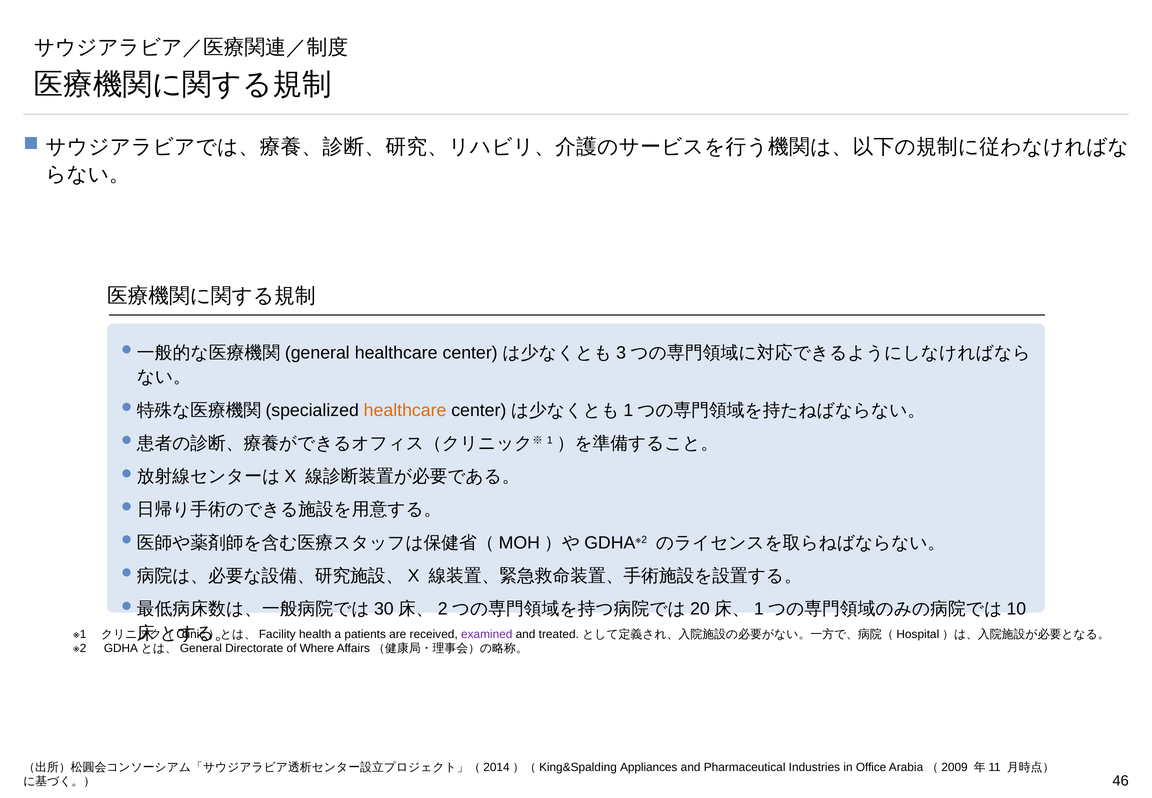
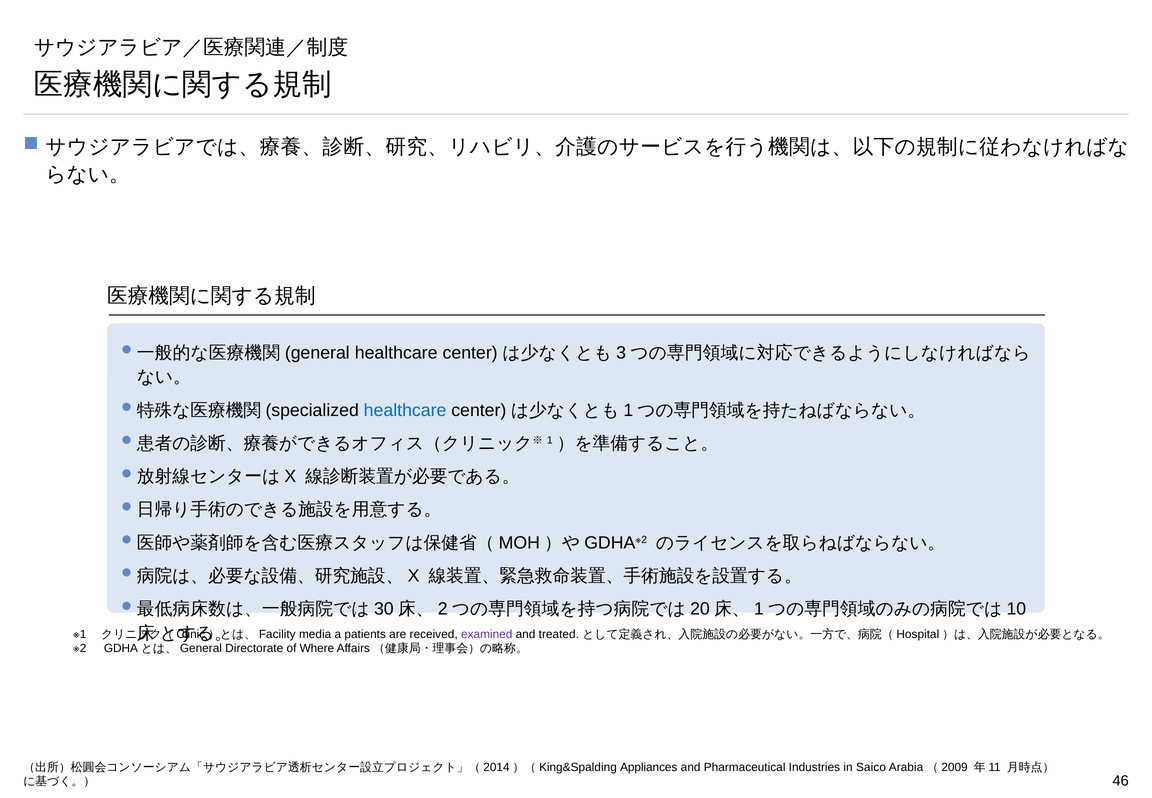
healthcare colour: orange -> blue (405, 410)
health: health -> media (315, 634)
Office: Office -> Saico (871, 767)
